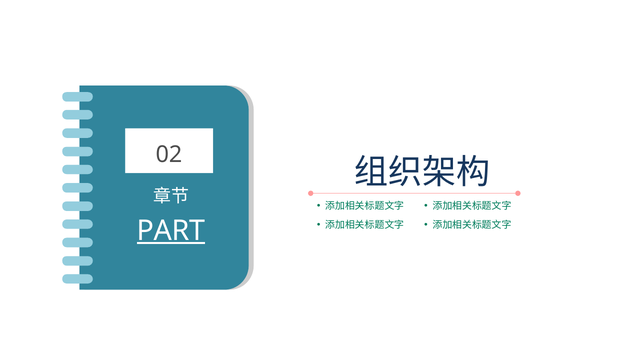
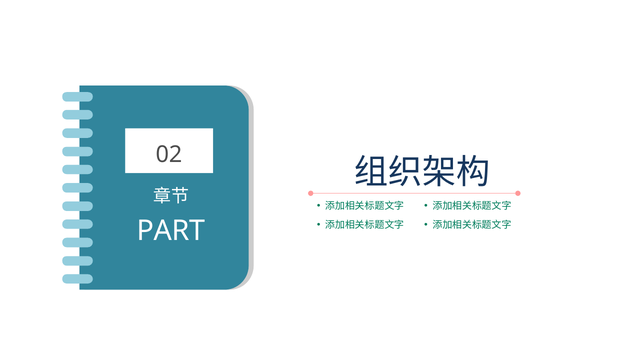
PART underline: present -> none (171, 231)
